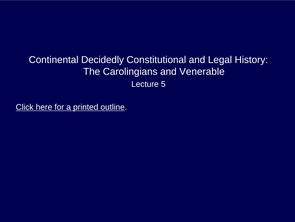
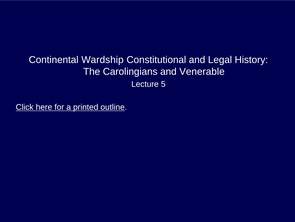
Decidedly: Decidedly -> Wardship (102, 60)
